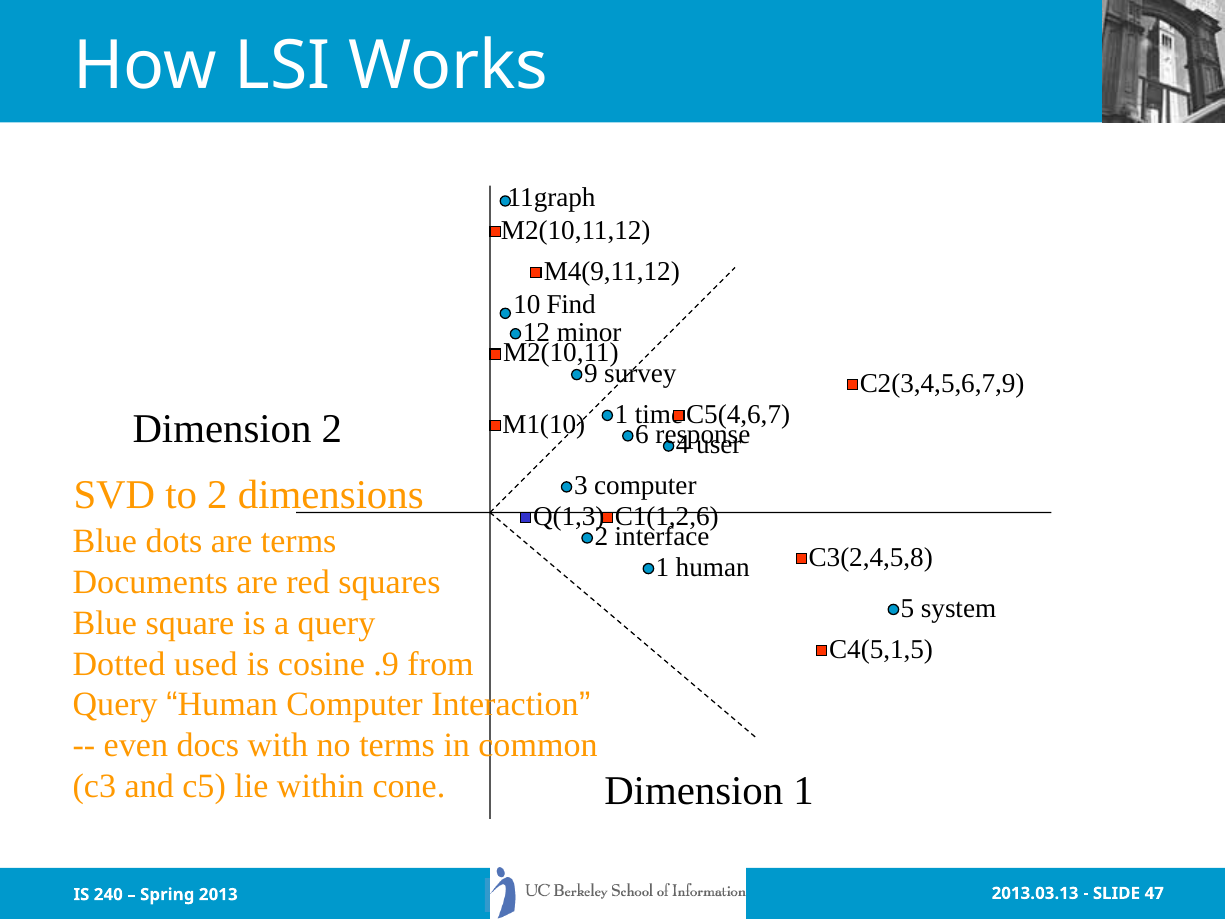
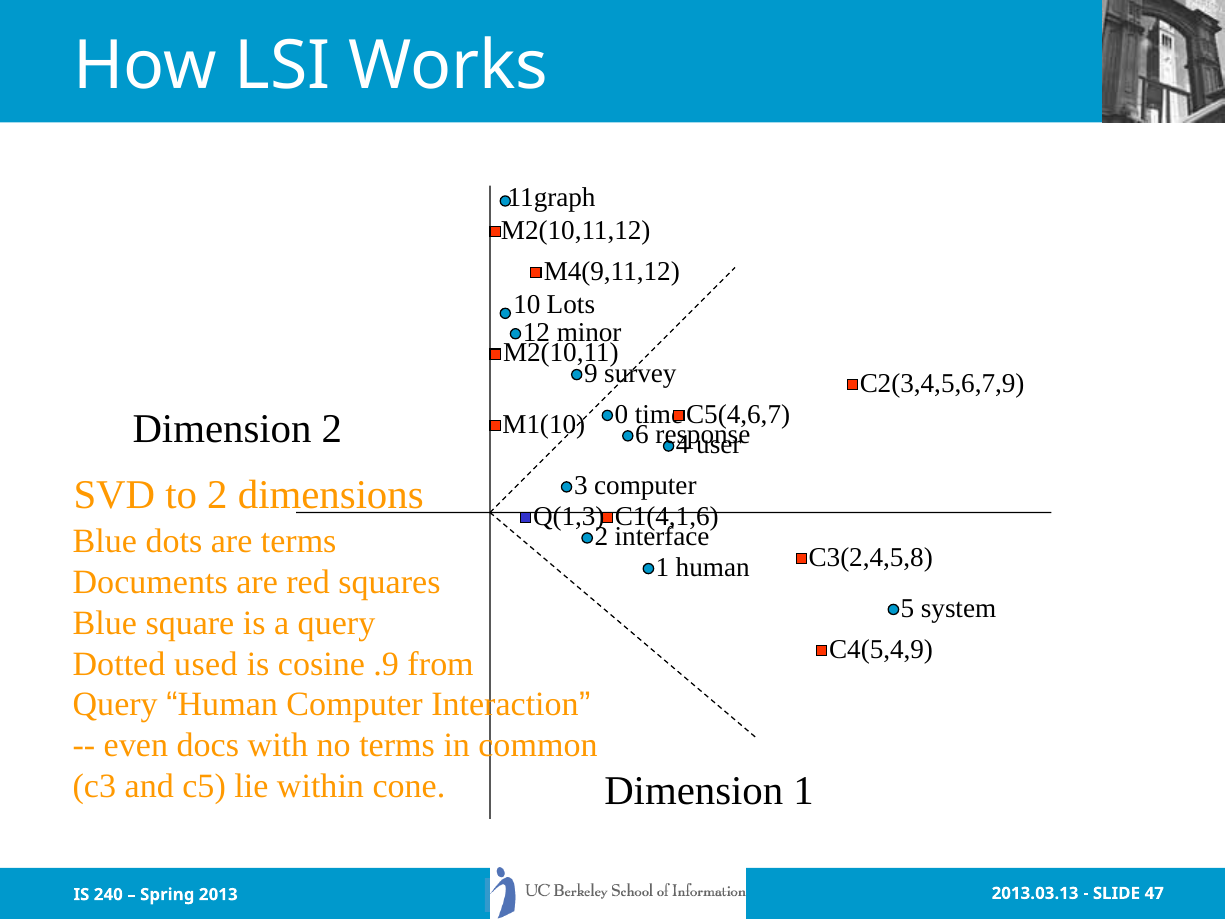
Find: Find -> Lots (571, 305)
M1(10 1: 1 -> 0 (622, 414)
C1(1,2,6: C1(1,2,6 -> C1(4,1,6 (667, 516)
C4(5,1,5: C4(5,1,5 -> C4(5,4,9 (881, 649)
